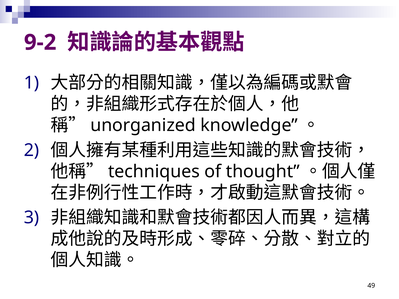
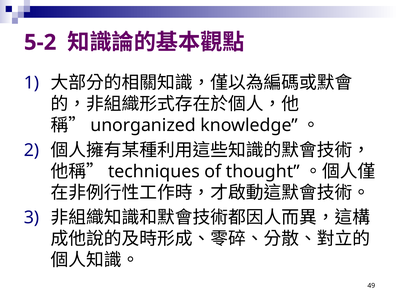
9-2: 9-2 -> 5-2 (40, 42)
